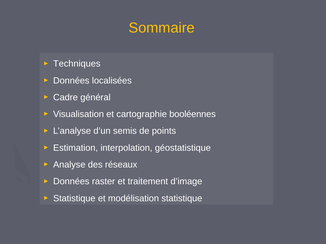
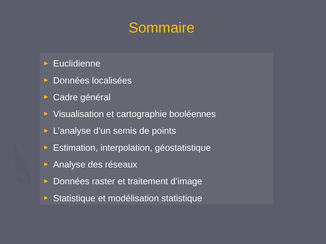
Techniques: Techniques -> Euclidienne (77, 64)
